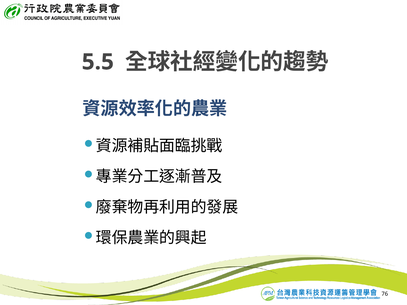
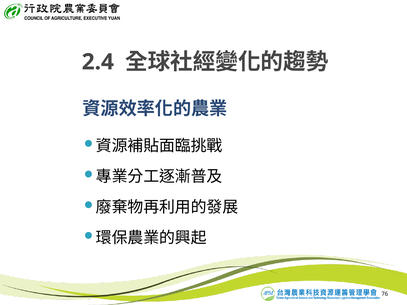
5.5: 5.5 -> 2.4 (98, 62)
